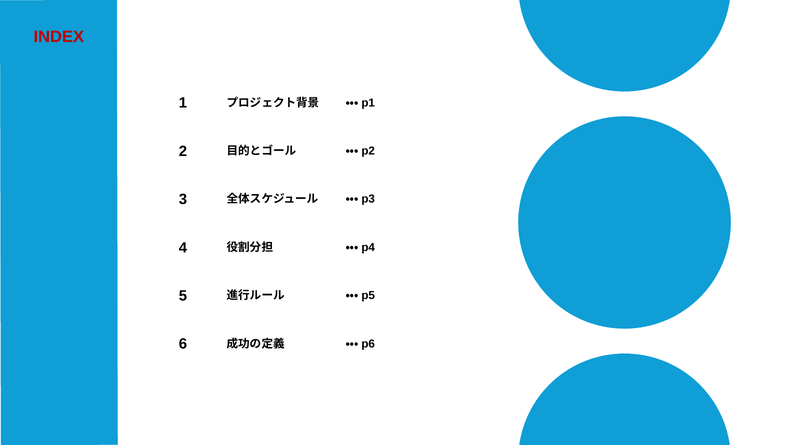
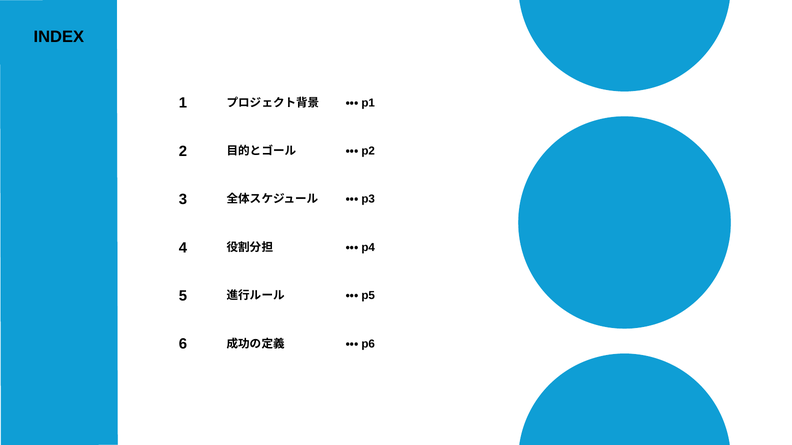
INDEX colour: red -> black (59, 37)
